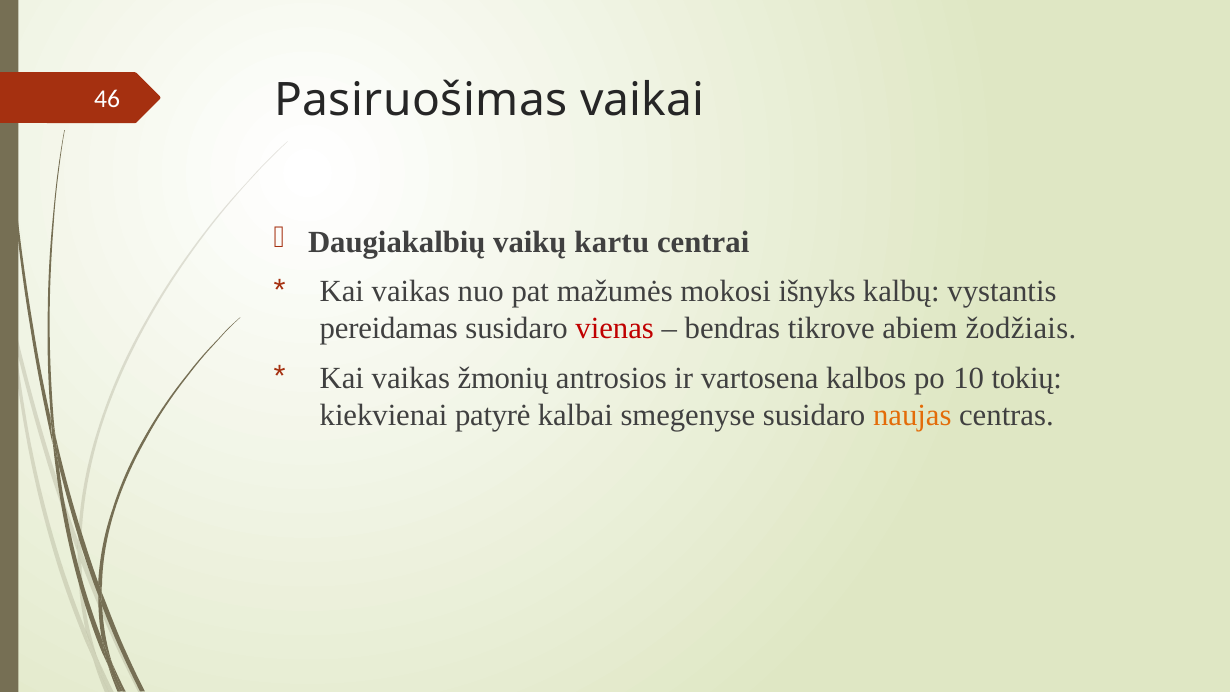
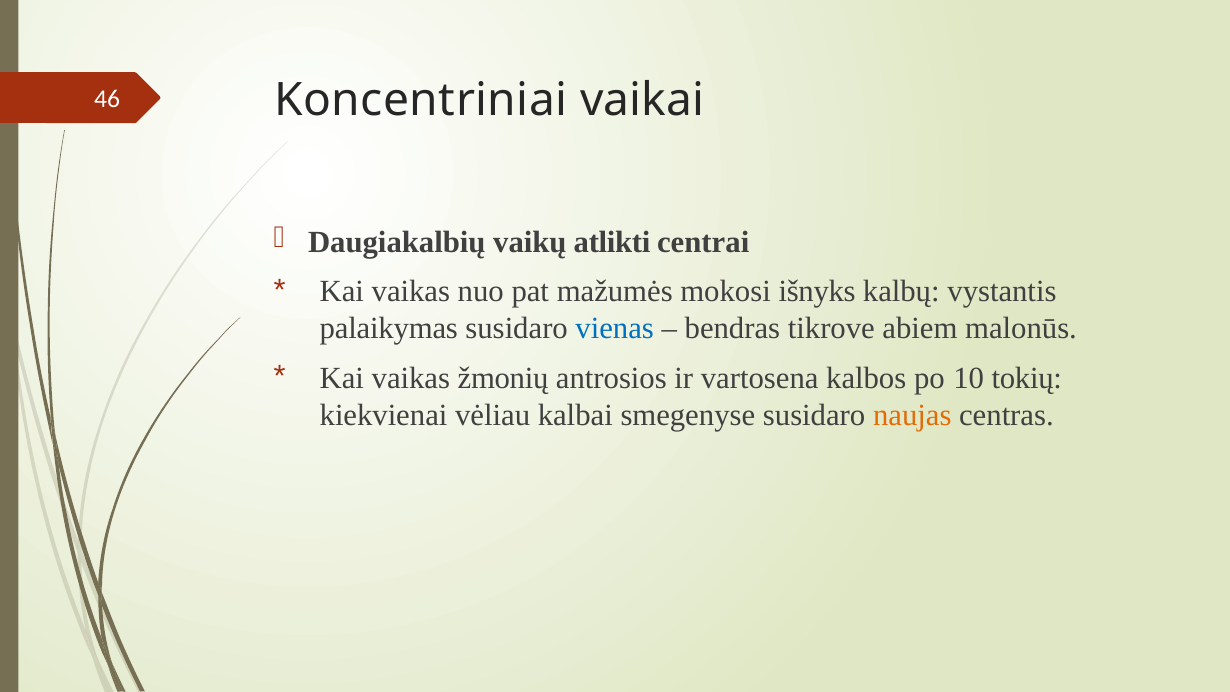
Pasiruošimas: Pasiruošimas -> Koncentriniai (421, 100)
kartu: kartu -> atlikti (612, 242)
pereidamas: pereidamas -> palaikymas (389, 329)
vienas colour: red -> blue (615, 329)
žodžiais: žodžiais -> malonūs (1021, 329)
patyrė: patyrė -> vėliau (493, 415)
